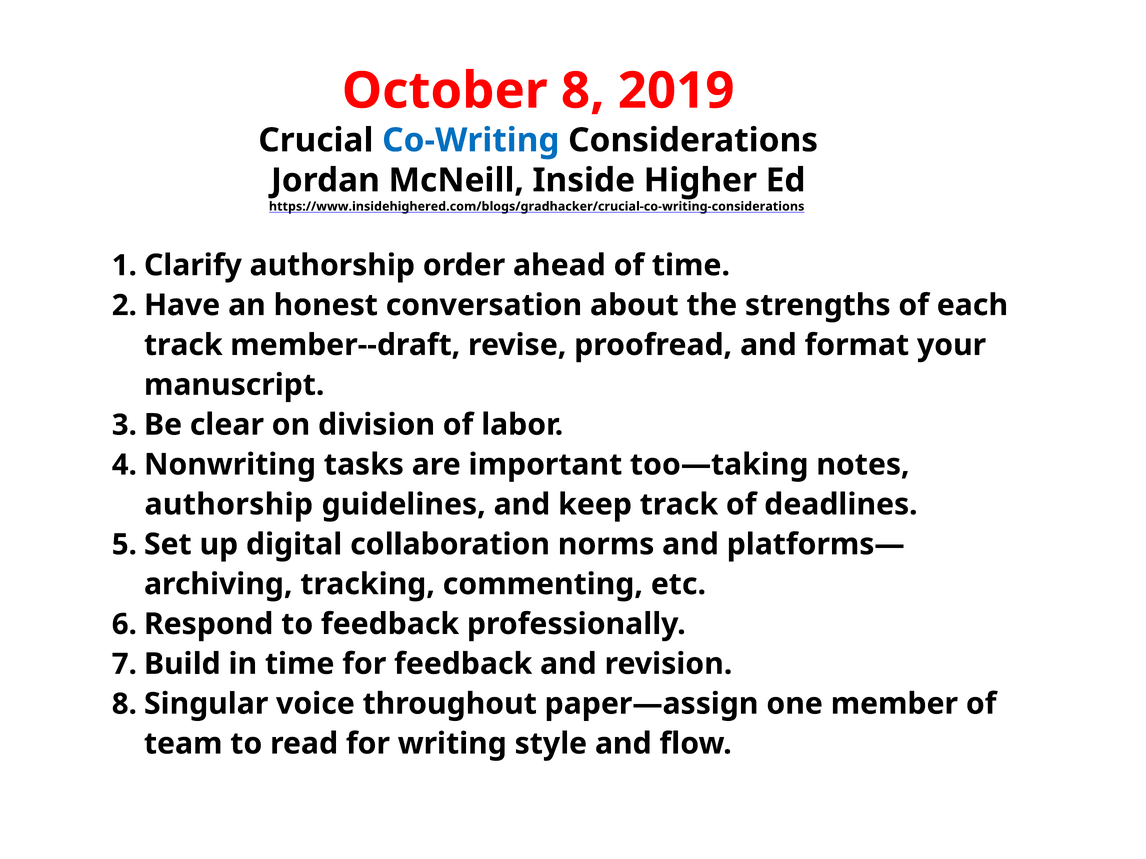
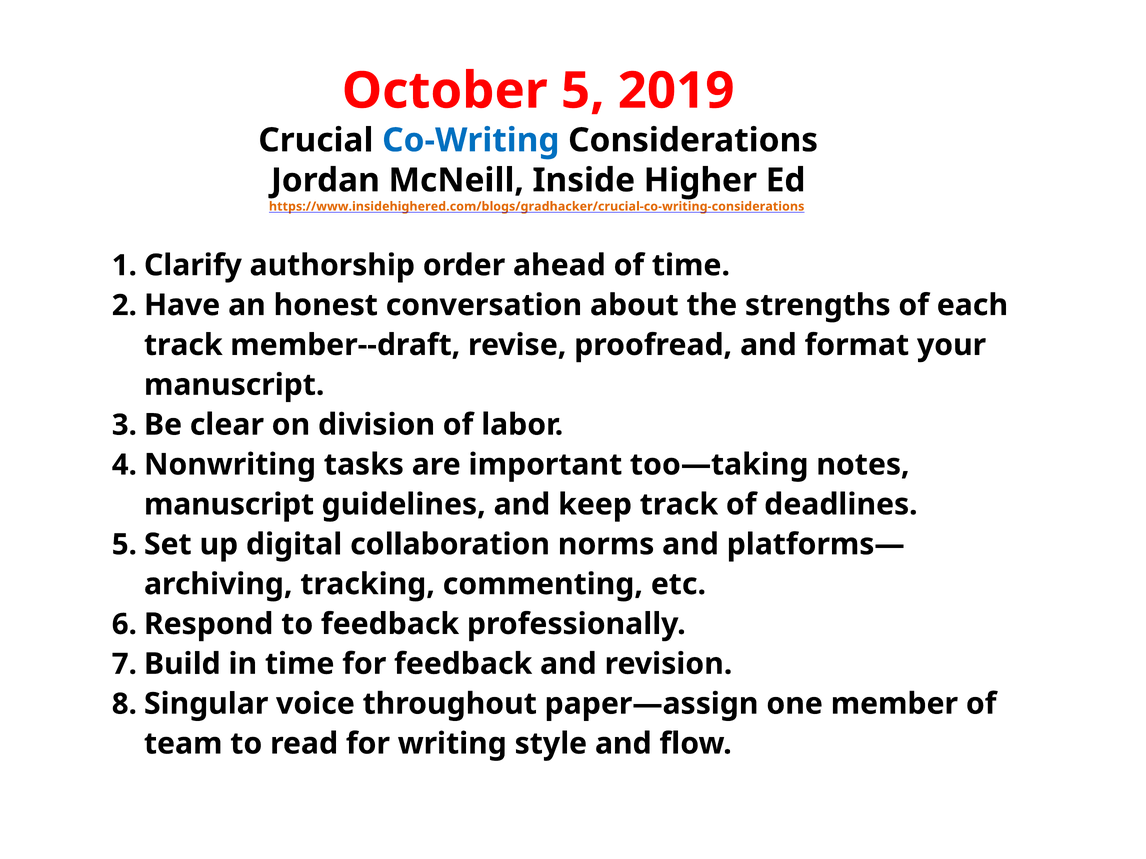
8: 8 -> 5 (583, 91)
https://www.insidehighered.com/blogs/gradhacker/crucial-co-writing-considerations colour: black -> orange (537, 207)
authorship: authorship -> manuscript (229, 505)
